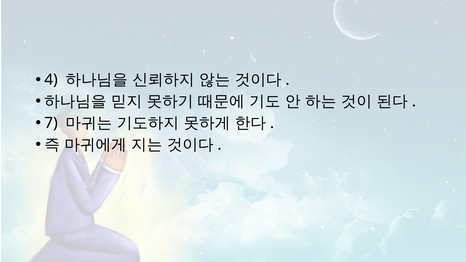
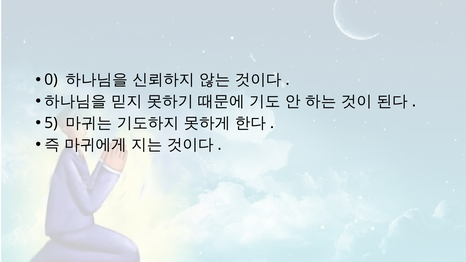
4: 4 -> 0 (51, 80)
7: 7 -> 5 (51, 123)
